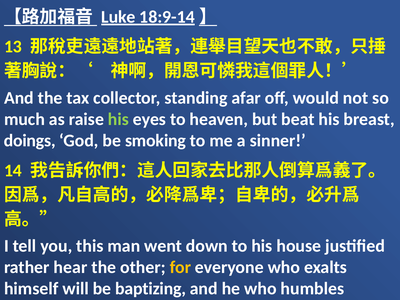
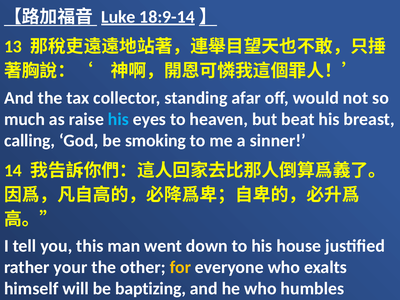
his colour: light green -> light blue (118, 119)
doings: doings -> calling (30, 141)
hear: hear -> your (70, 267)
